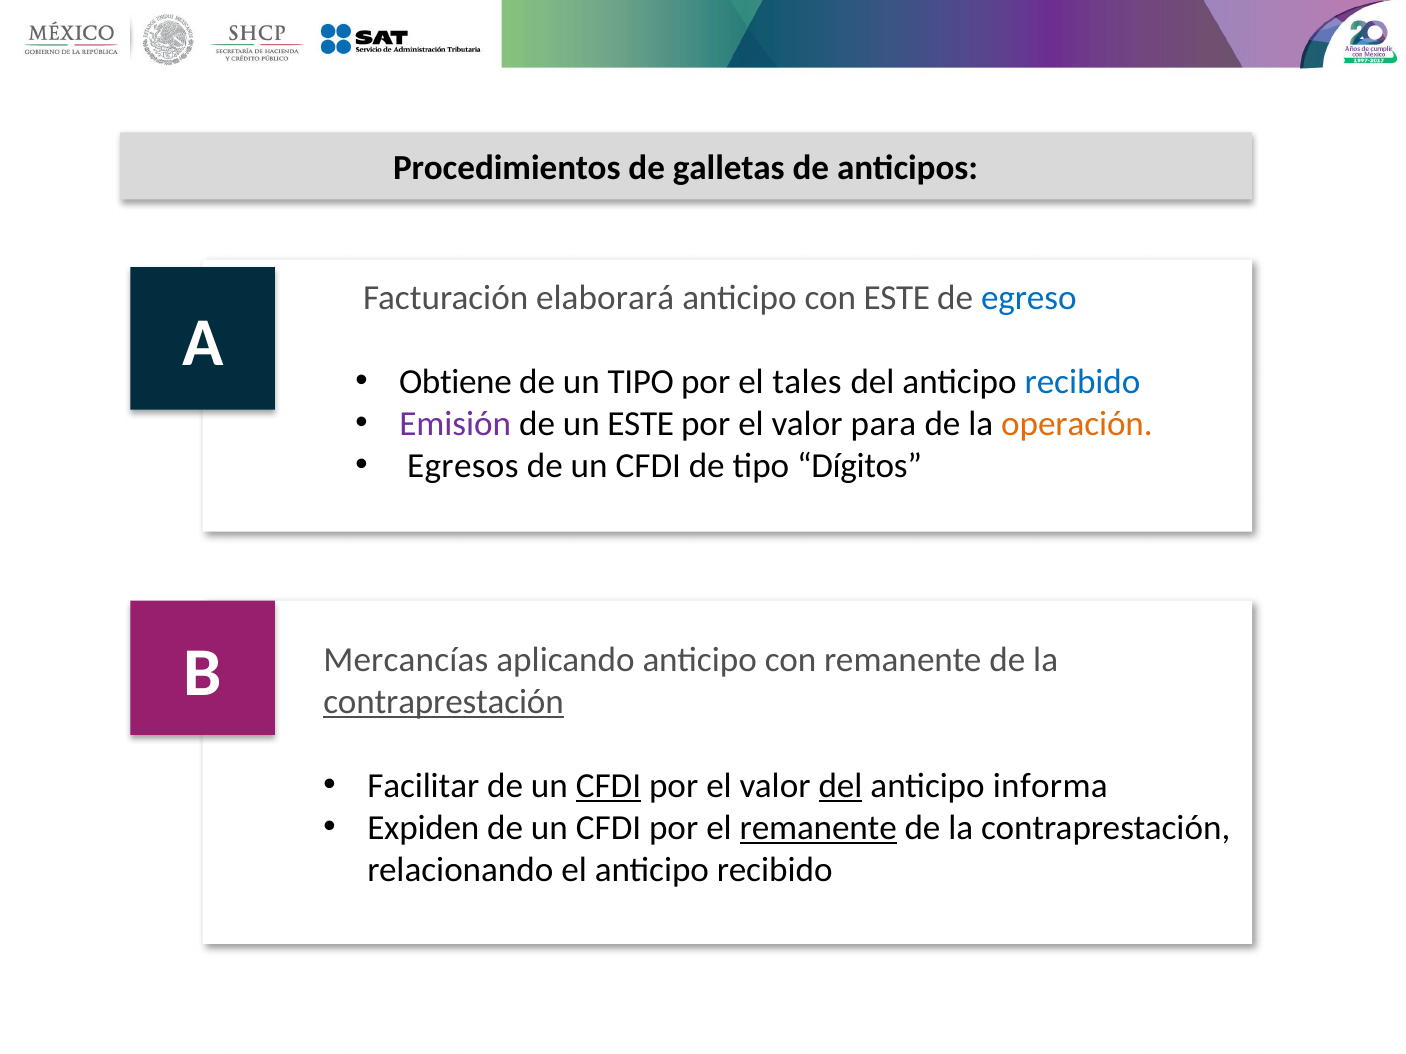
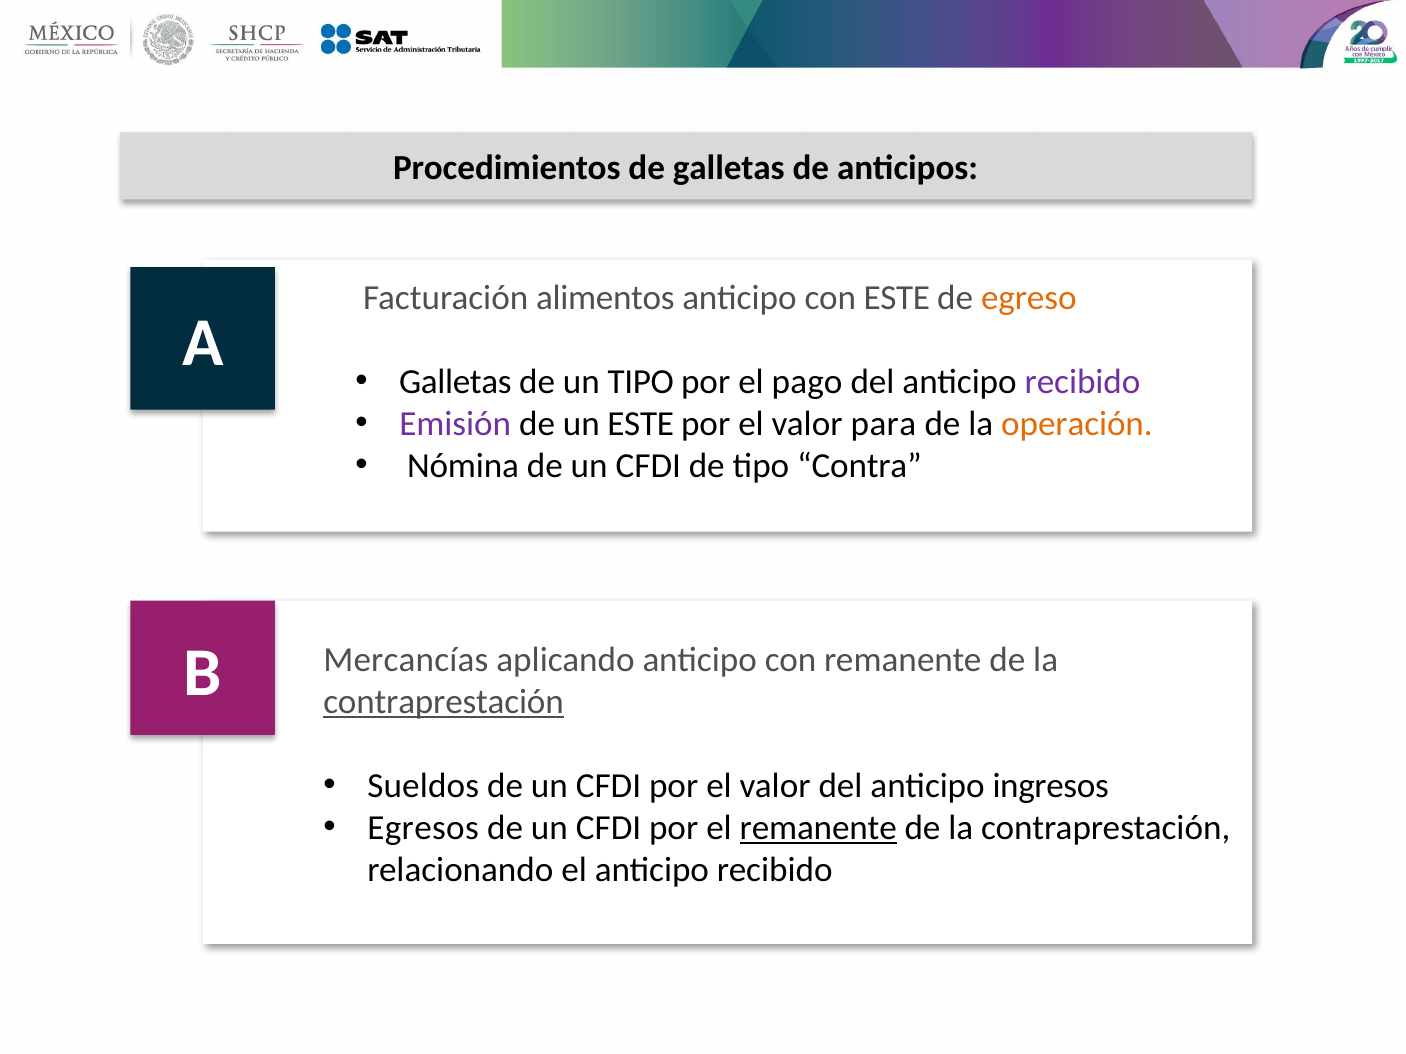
elaborará: elaborará -> alimentos (605, 298)
egreso colour: blue -> orange (1029, 298)
Obtiene: Obtiene -> Galletas (455, 382)
tales: tales -> pago (807, 382)
recibido colour: blue -> purple (1082, 382)
Egresos: Egresos -> Nómina (463, 466)
Dígitos: Dígitos -> Contra (859, 466)
Facilitar: Facilitar -> Sueldos (423, 786)
CFDI underline: present -> none (609, 786)
del underline: present -> none (840, 786)
informa: informa -> ingresos (1051, 786)
Expiden: Expiden -> Egresos (423, 829)
